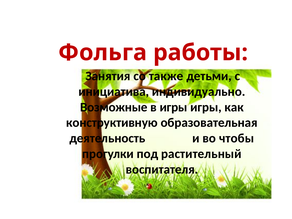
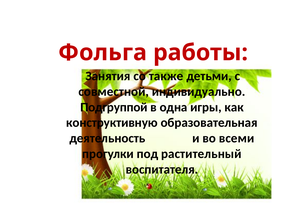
инициатива: инициатива -> совместной (114, 92)
Возможные: Возможные -> Подгруппой (114, 107)
в игры: игры -> одна (174, 107)
чтобы: чтобы -> всеми (237, 138)
